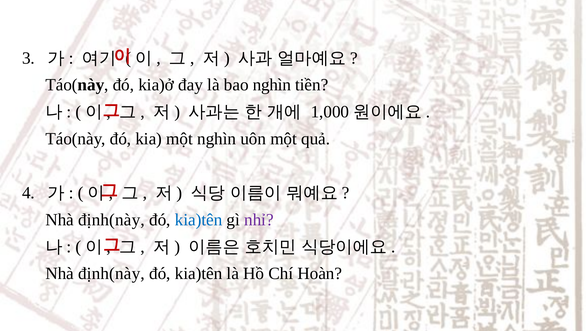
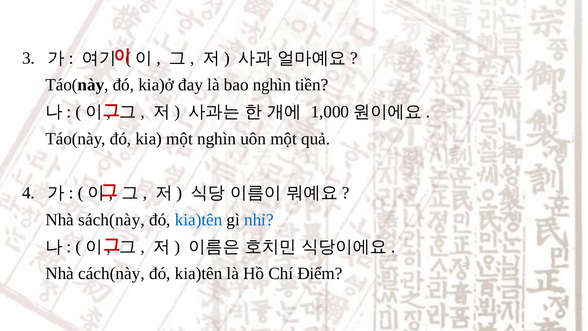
định(này: định(này -> sách(này (111, 220)
nhỉ colour: purple -> blue (259, 220)
định(này: định(này -> cách(này (112, 273)
Hoàn: Hoàn -> Điểm (320, 273)
